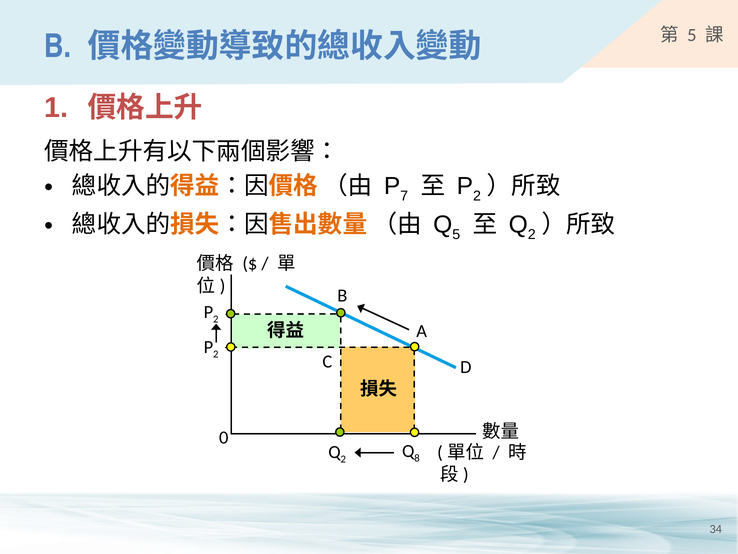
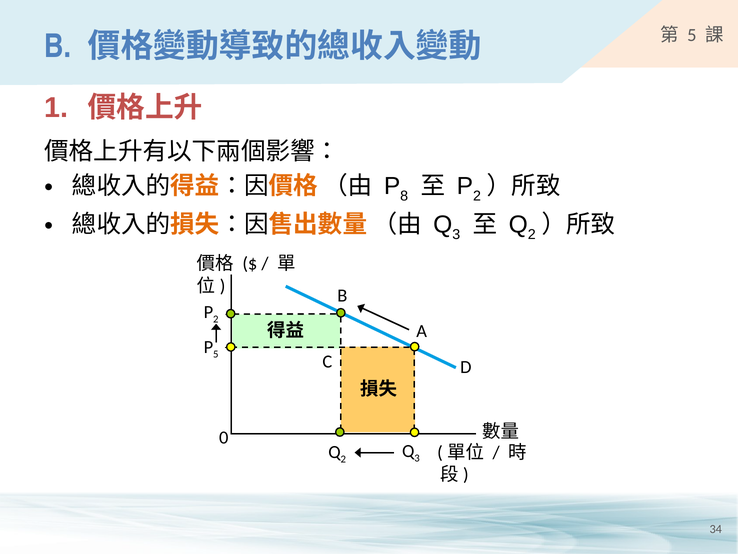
7: 7 -> 8 (404, 196)
5: 5 -> 3 (456, 234)
2: 2 -> 5 (216, 354)
8: 8 -> 3 (417, 458)
